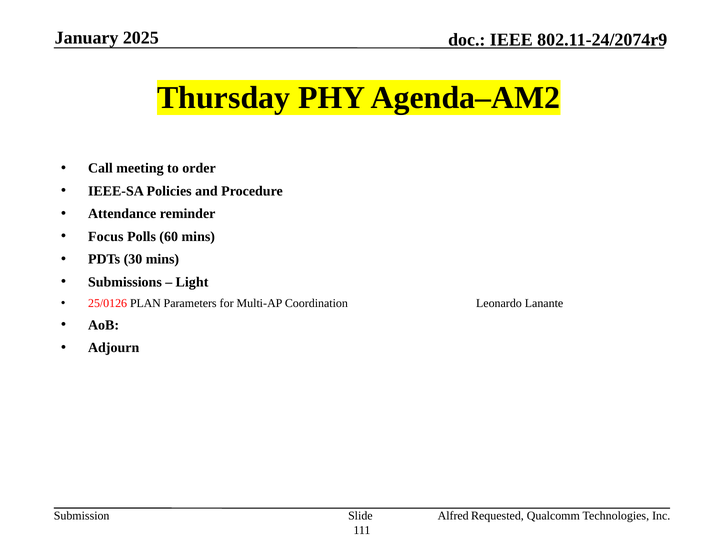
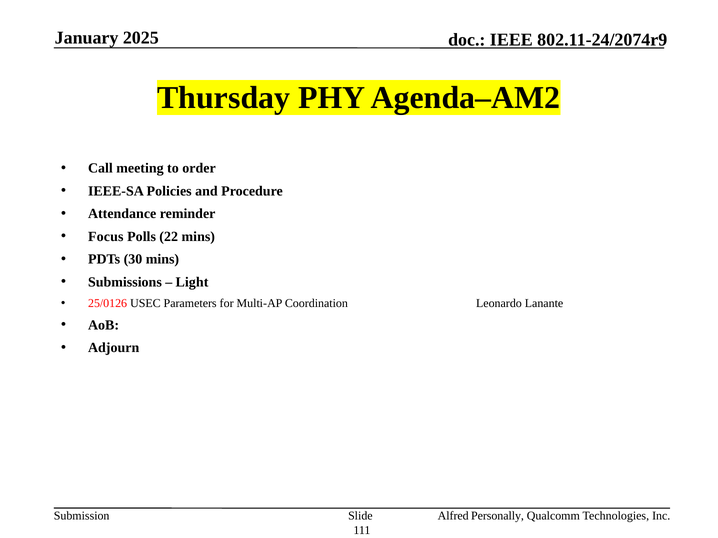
60: 60 -> 22 (169, 237)
PLAN: PLAN -> USEC (145, 304)
Requested: Requested -> Personally (498, 516)
